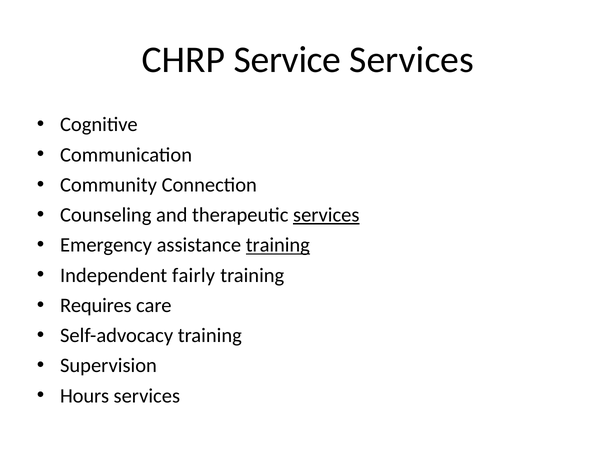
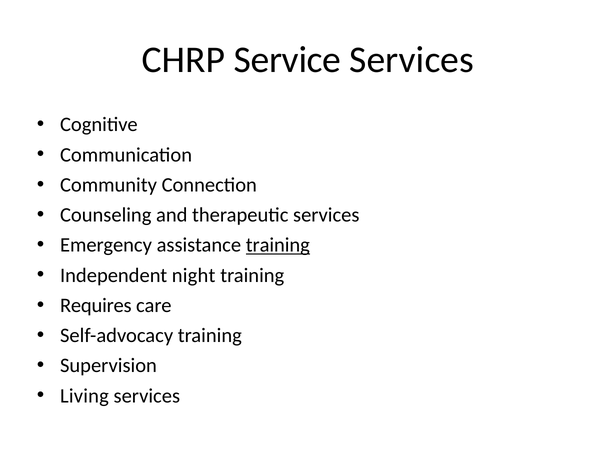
services underline: present -> none (326, 215)
fairly: fairly -> night (194, 275)
Hours: Hours -> Living (84, 396)
